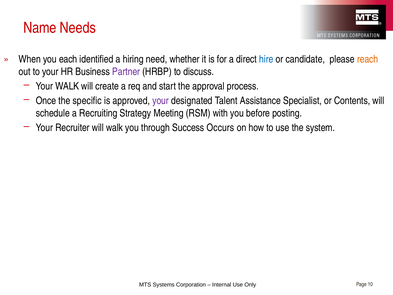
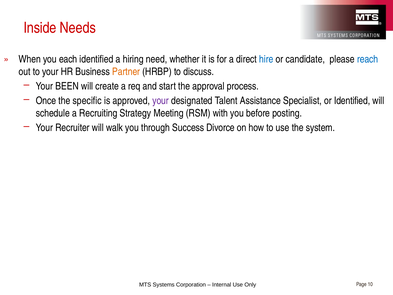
Name: Name -> Inside (40, 28)
reach colour: orange -> blue (368, 59)
Partner colour: purple -> orange (126, 72)
Your WALK: WALK -> BEEN (67, 86)
or Contents: Contents -> Identified (352, 101)
Occurs: Occurs -> Divorce (221, 128)
